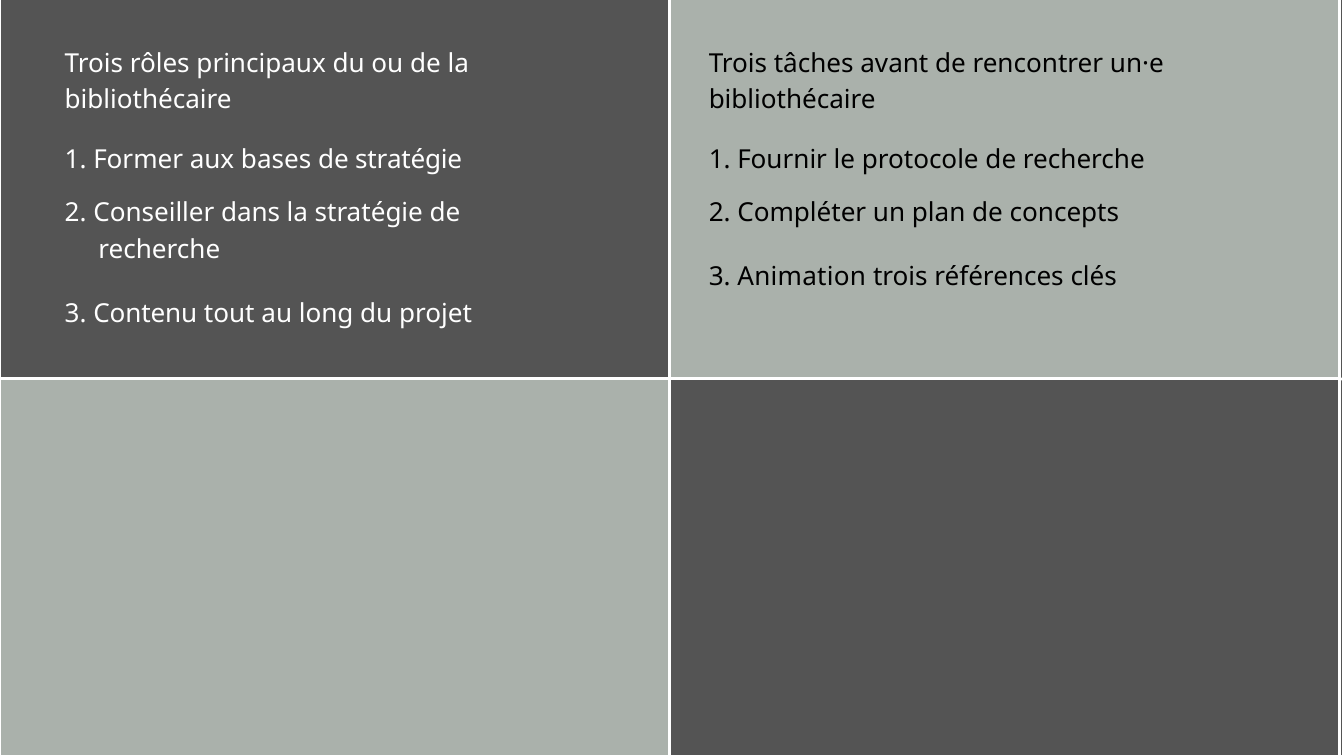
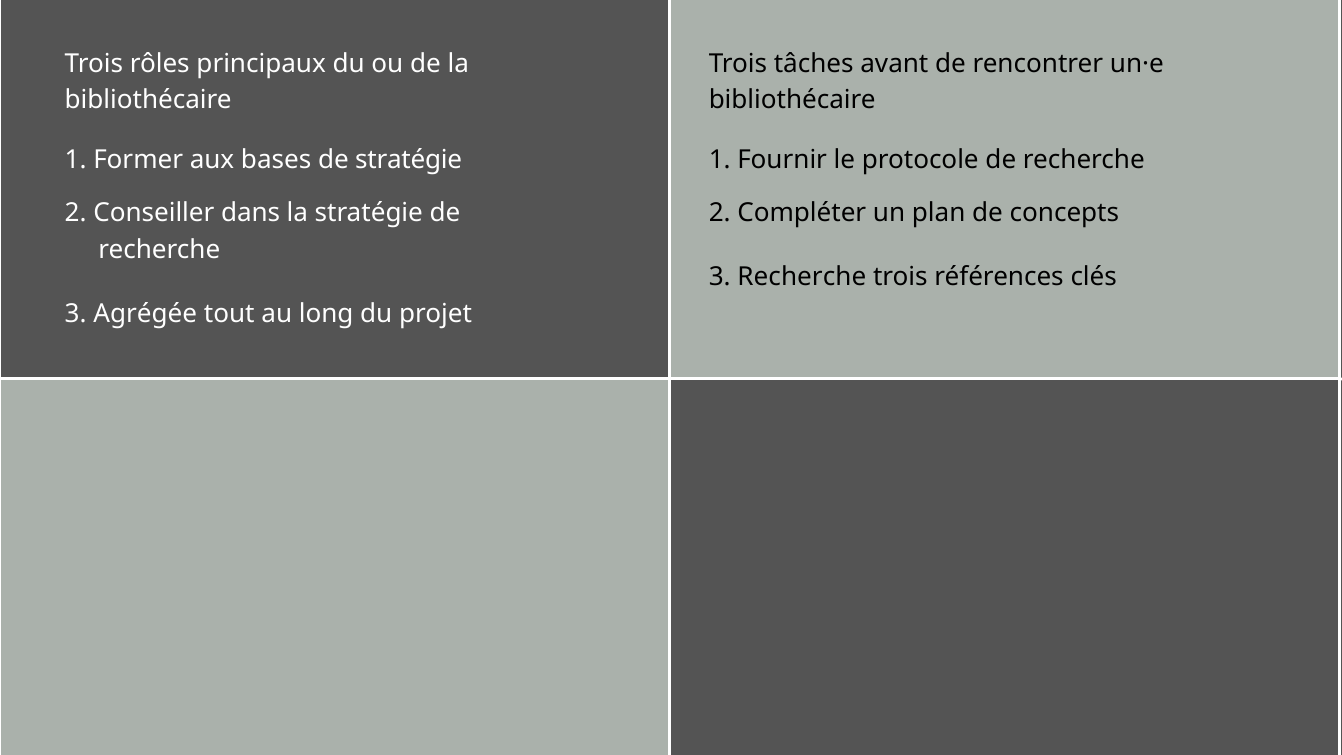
3 Animation: Animation -> Recherche (802, 277)
Contenu: Contenu -> Agrégée (145, 314)
